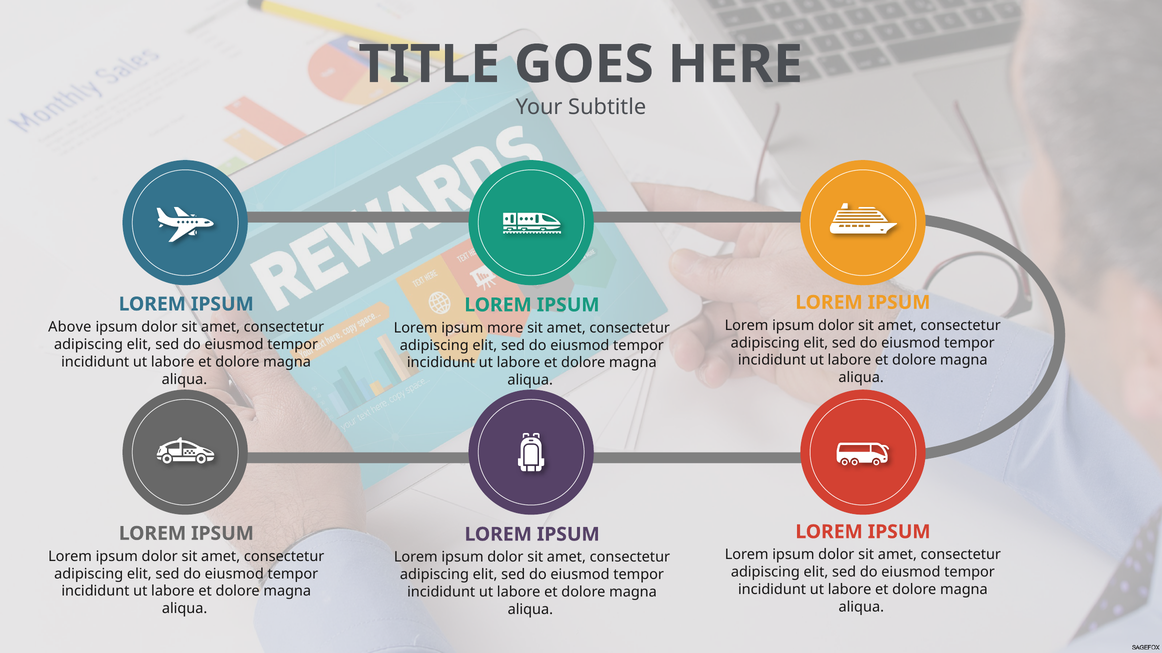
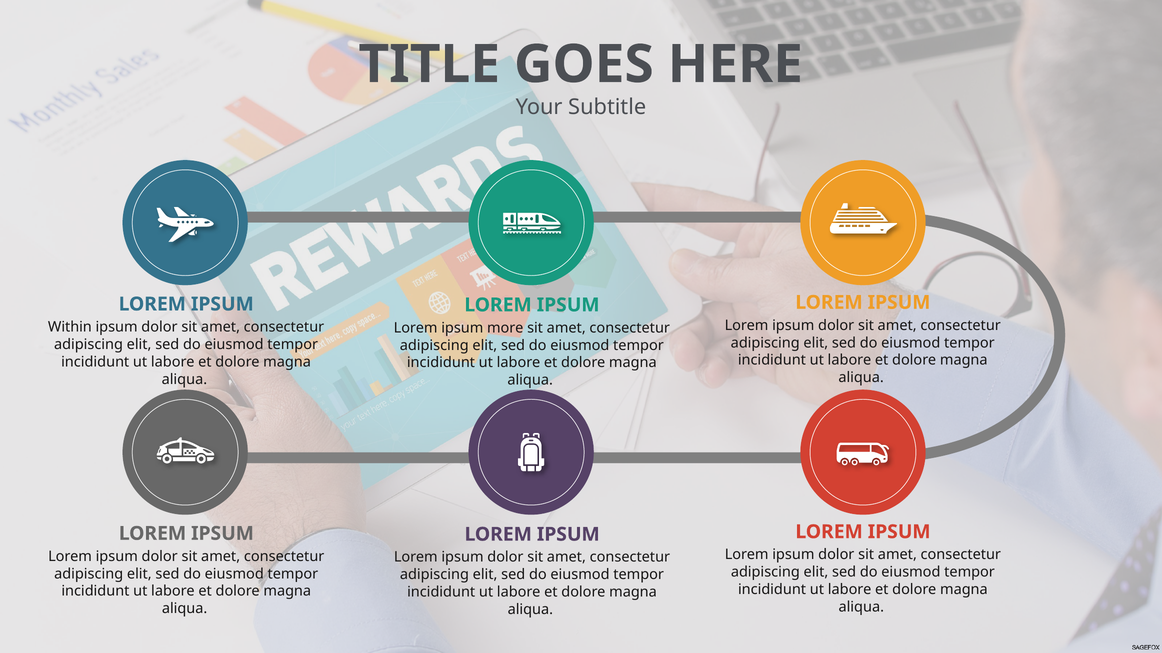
Above: Above -> Within (70, 327)
